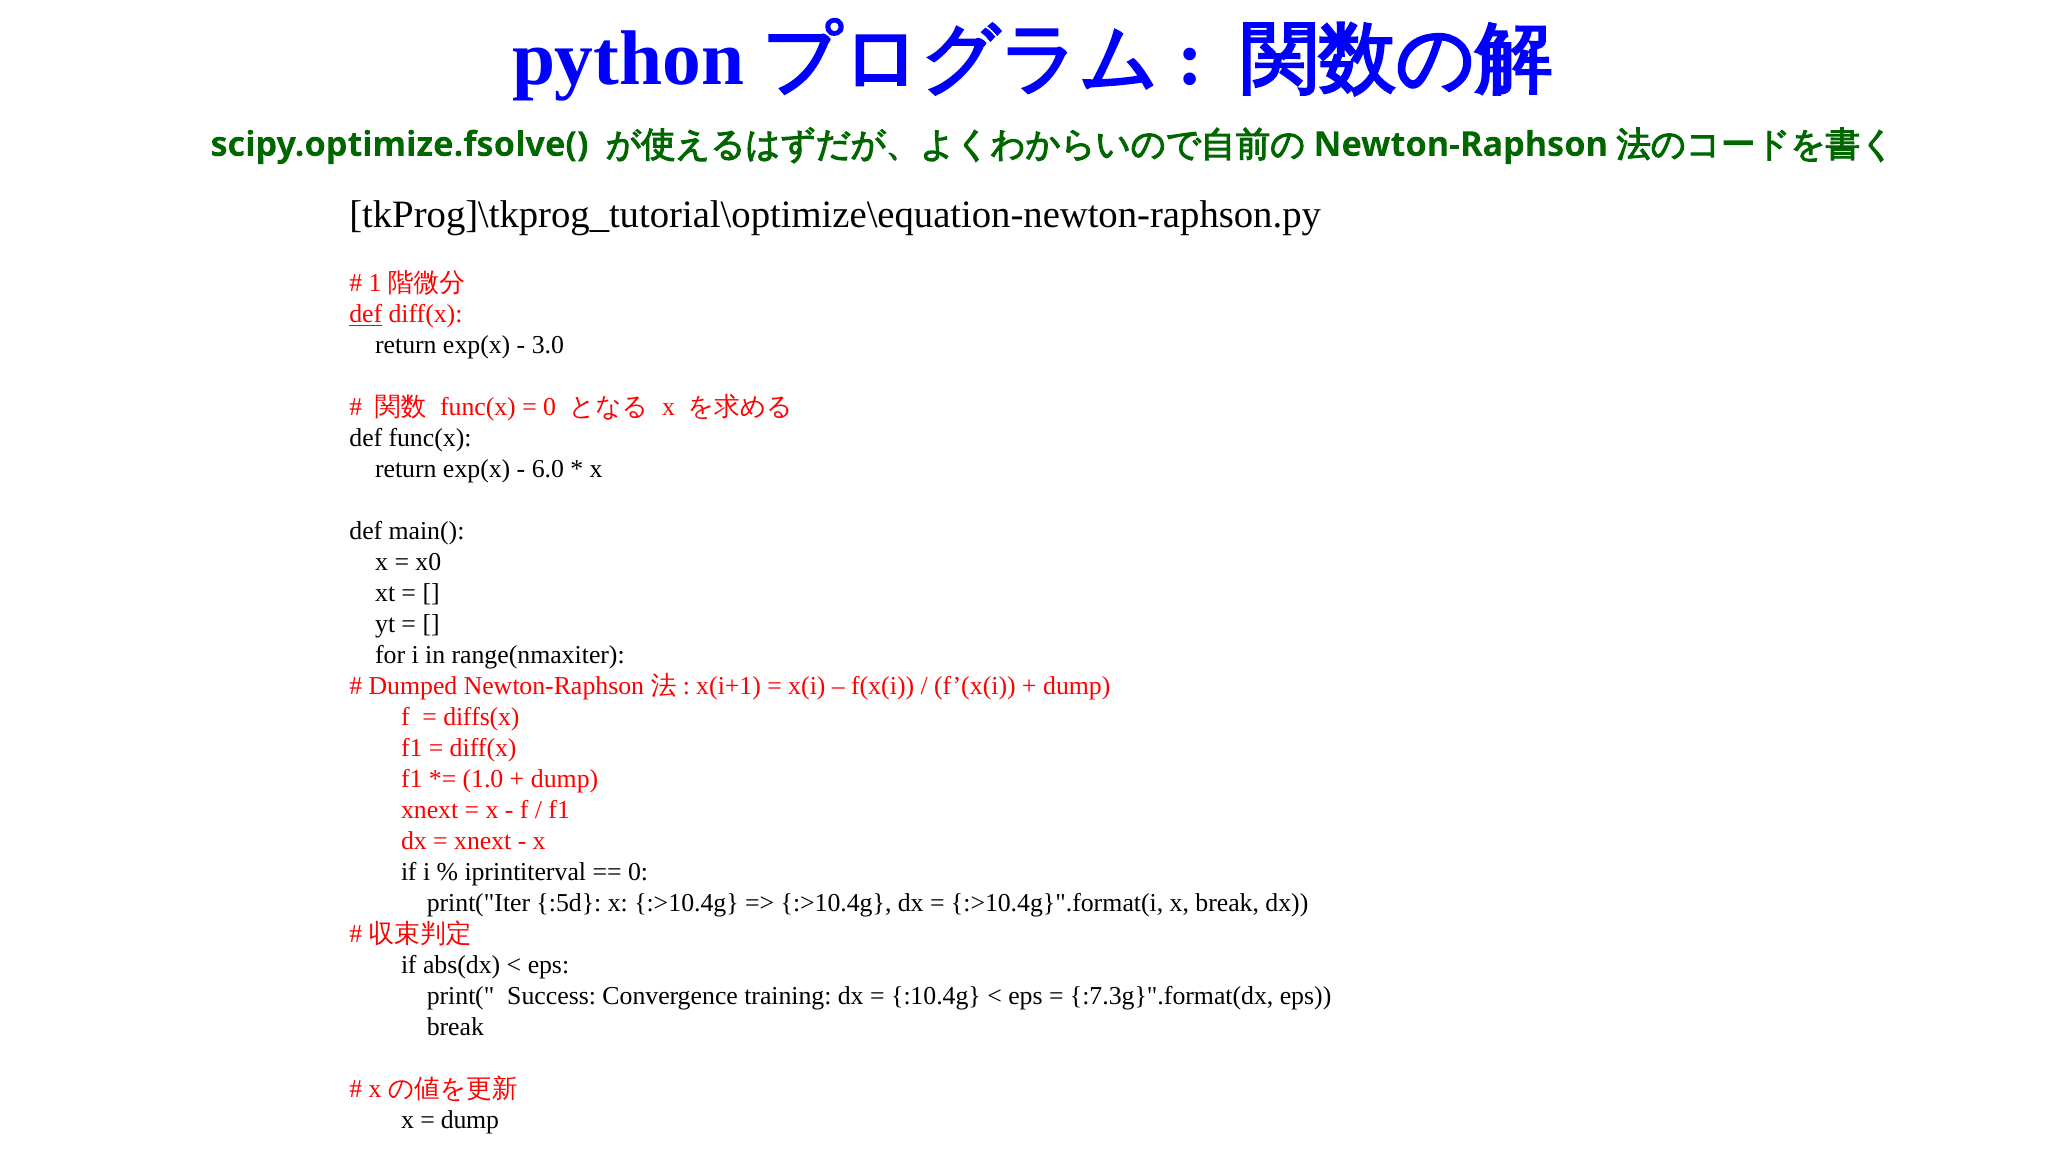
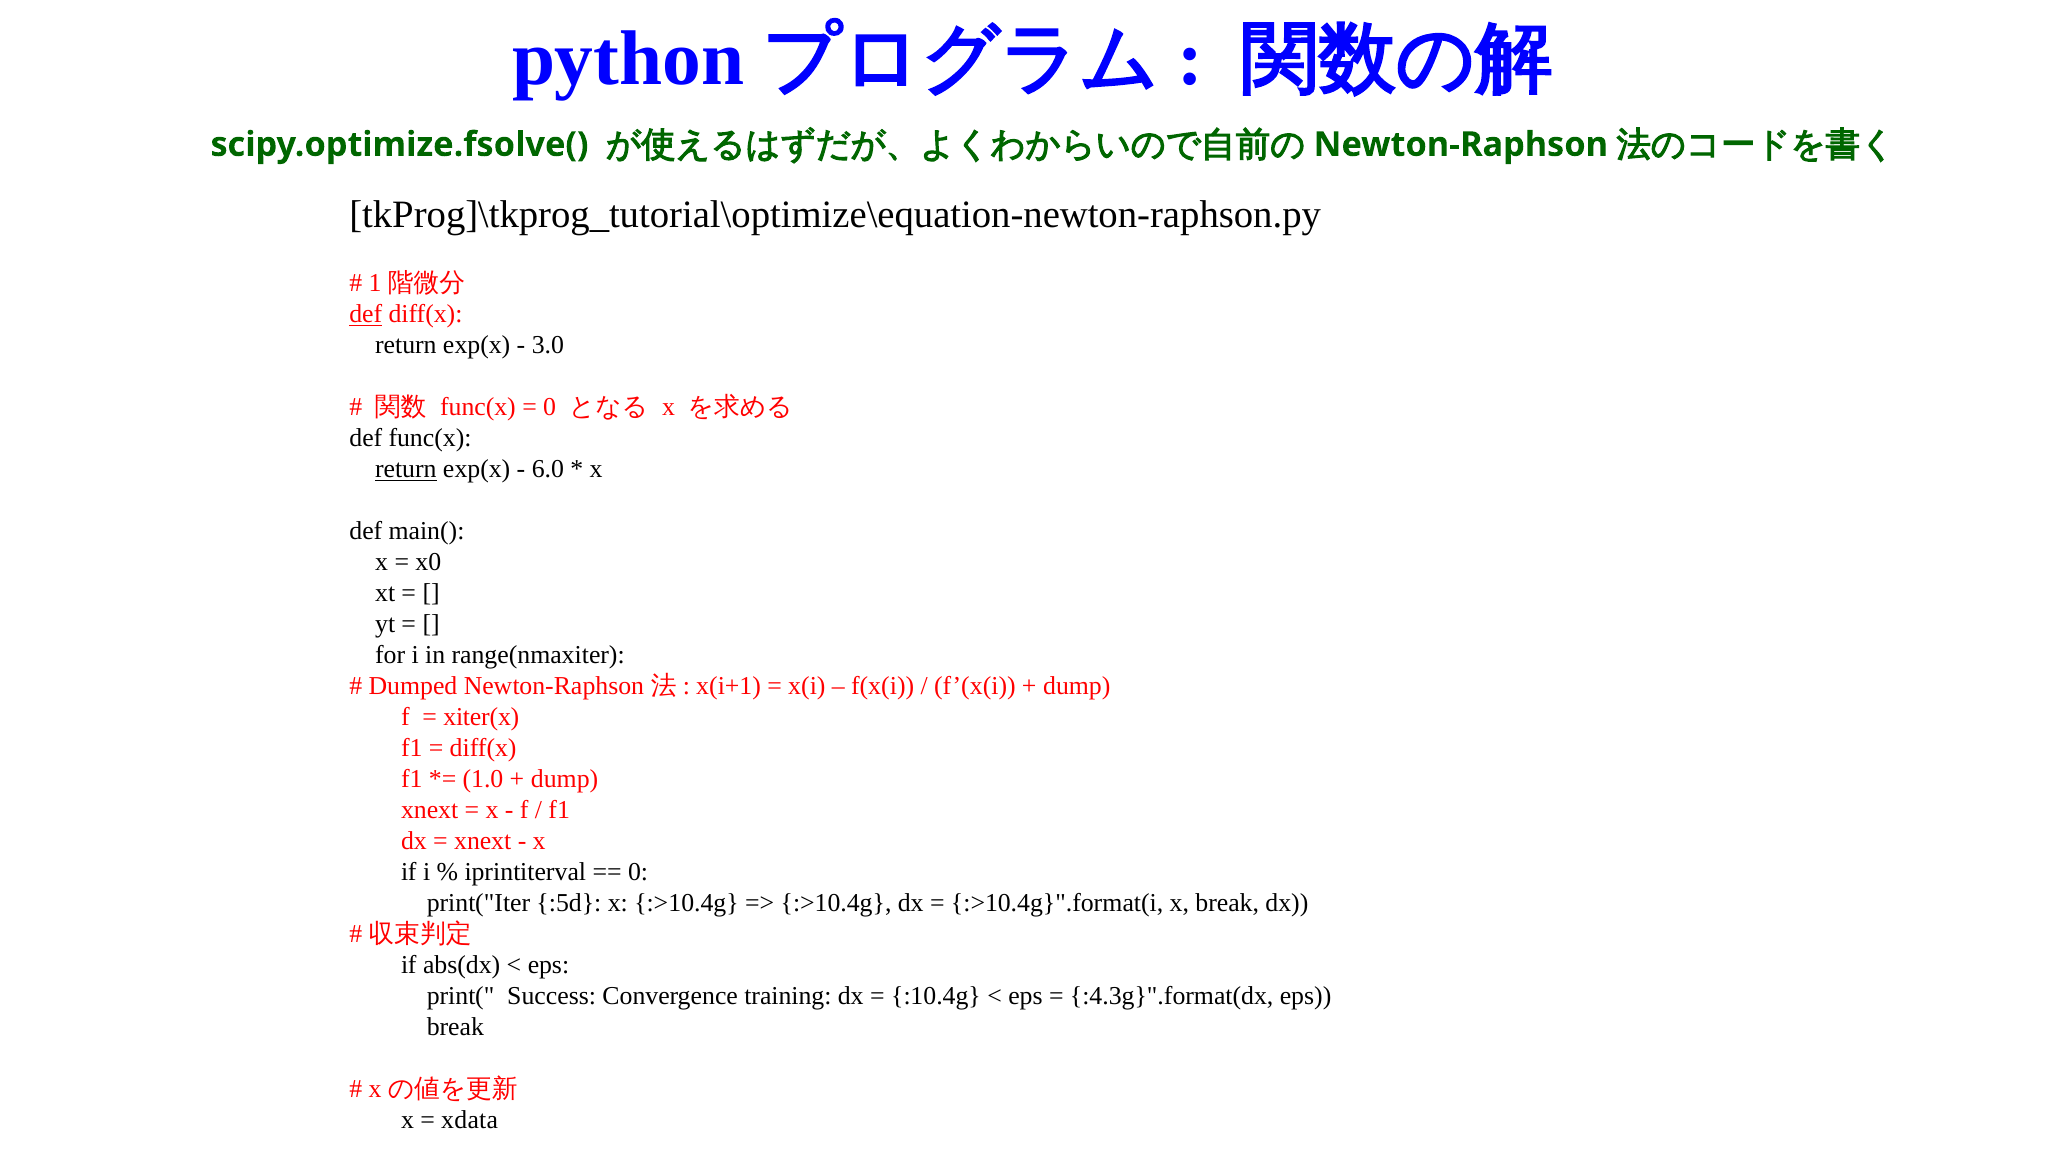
return underline: none -> present (406, 469)
diffs(x: diffs(x -> xiter(x (481, 717)
:7.3g}".format(dx: :7.3g}".format(dx -> :4.3g}".format(dx (1172, 996)
dump: dump -> xdata (470, 1120)
